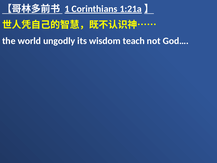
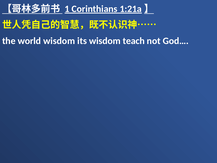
world ungodly: ungodly -> wisdom (59, 41)
